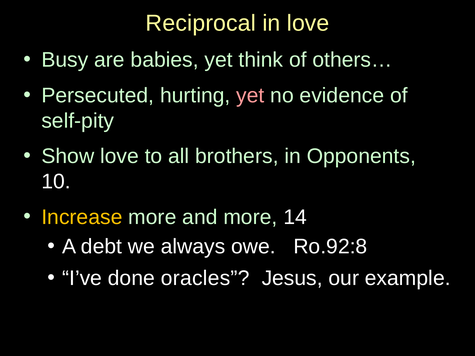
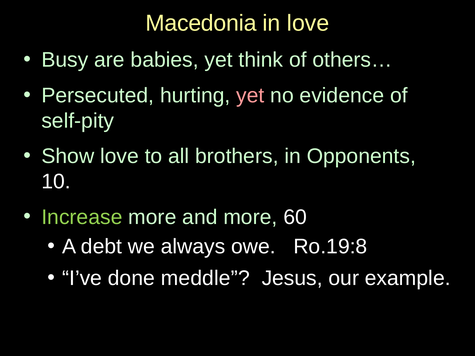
Reciprocal: Reciprocal -> Macedonia (201, 23)
Increase colour: yellow -> light green (82, 217)
14: 14 -> 60 (295, 217)
Ro.92:8: Ro.92:8 -> Ro.19:8 (330, 247)
oracles: oracles -> meddle (205, 278)
